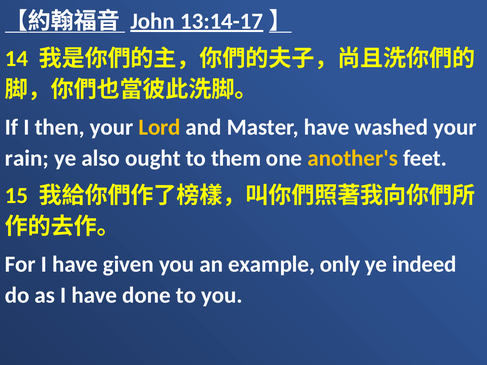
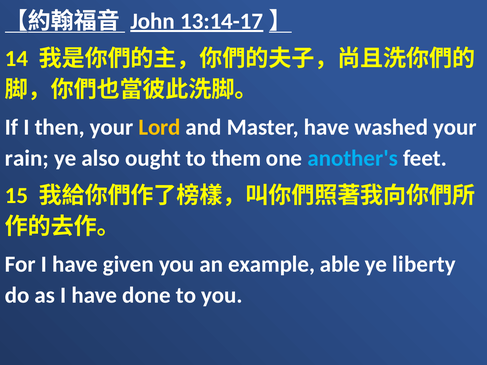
another's colour: yellow -> light blue (353, 158)
only: only -> able (340, 264)
indeed: indeed -> liberty (424, 264)
